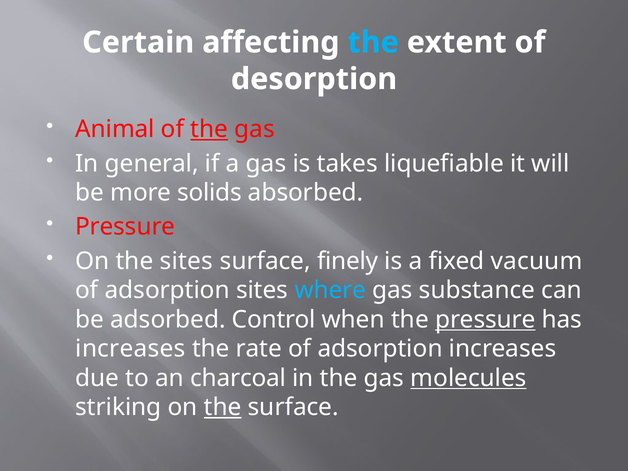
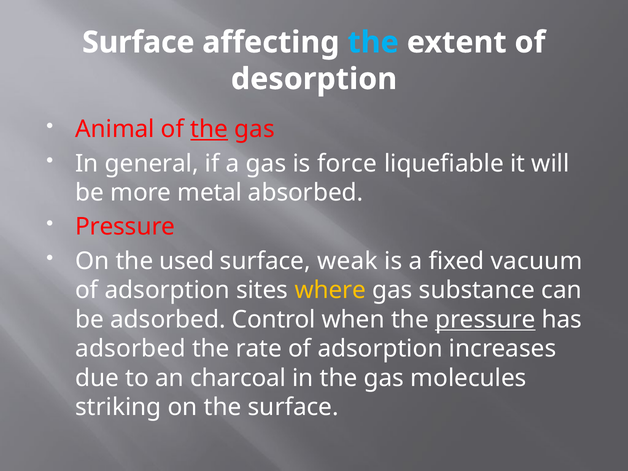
Certain: Certain -> Surface (138, 42)
takes: takes -> force (347, 163)
solids: solids -> metal (210, 193)
the sites: sites -> used (187, 261)
finely: finely -> weak (347, 261)
where colour: light blue -> yellow (330, 290)
increases: increases -> adsorbed (130, 349)
molecules underline: present -> none (469, 378)
the underline: present -> none (223, 407)
